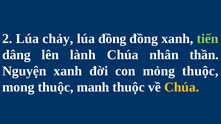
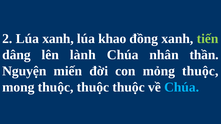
Lúa chảy: chảy -> xanh (58, 39)
lúa đồng: đồng -> khao (112, 39)
Nguyện xanh: xanh -> miến (68, 71)
mong thuộc manh: manh -> thuộc (93, 87)
Chúa colour: yellow -> light blue (182, 87)
